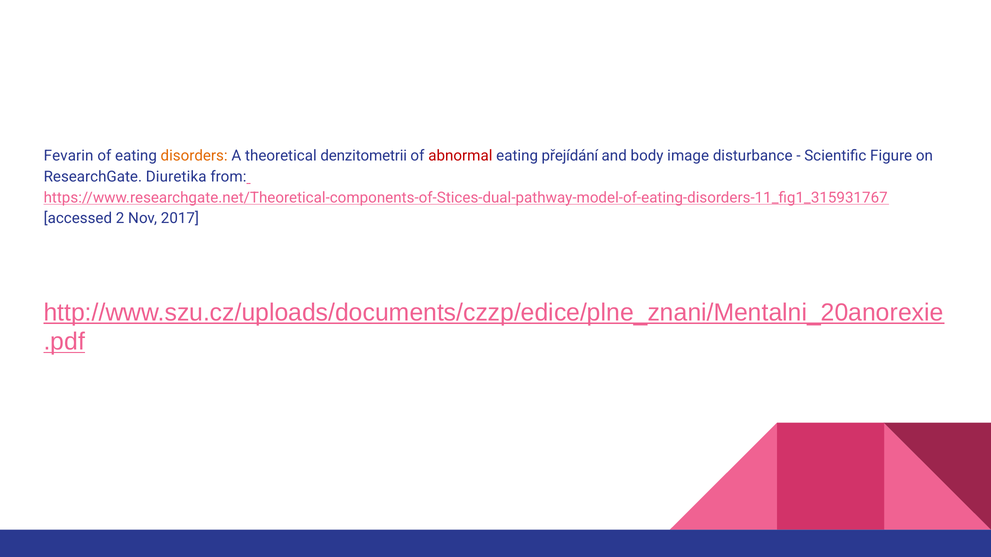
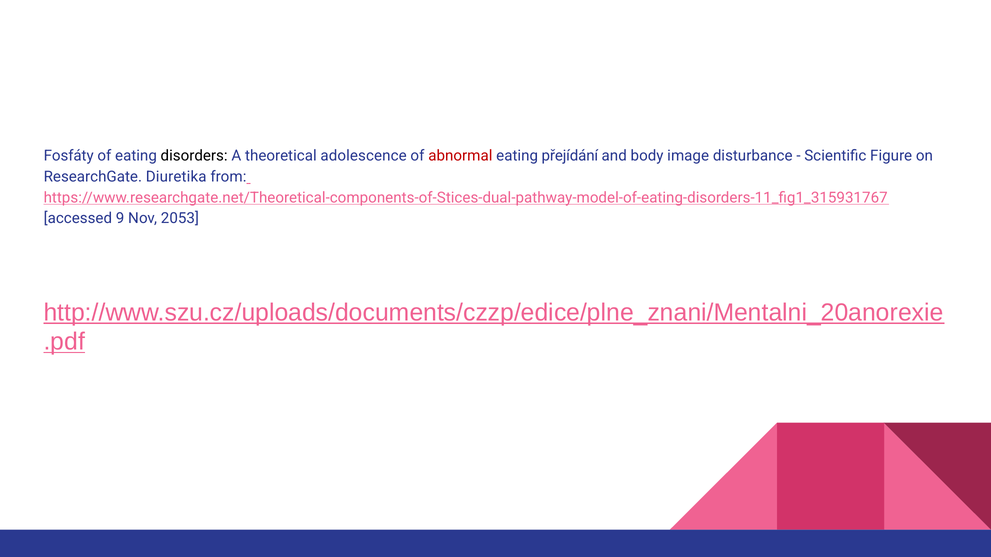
Fevarin: Fevarin -> Fosfáty (69, 156)
disorders colour: orange -> black (194, 156)
denzitometrii: denzitometrii -> adolescence (364, 156)
2: 2 -> 9 (120, 219)
2017: 2017 -> 2053 (180, 219)
